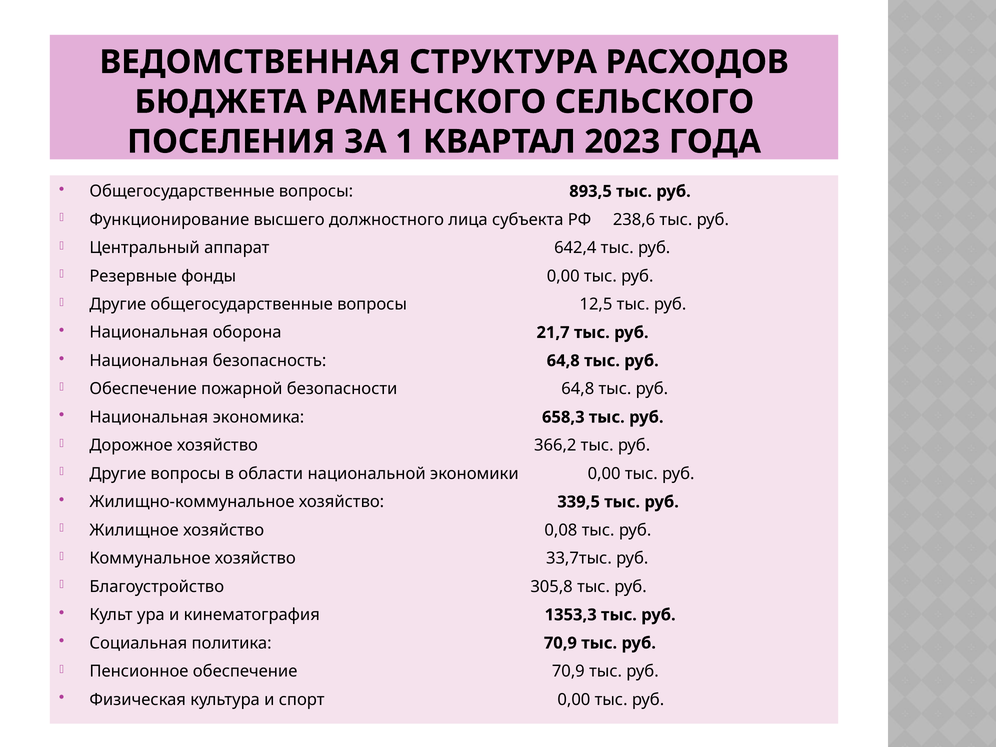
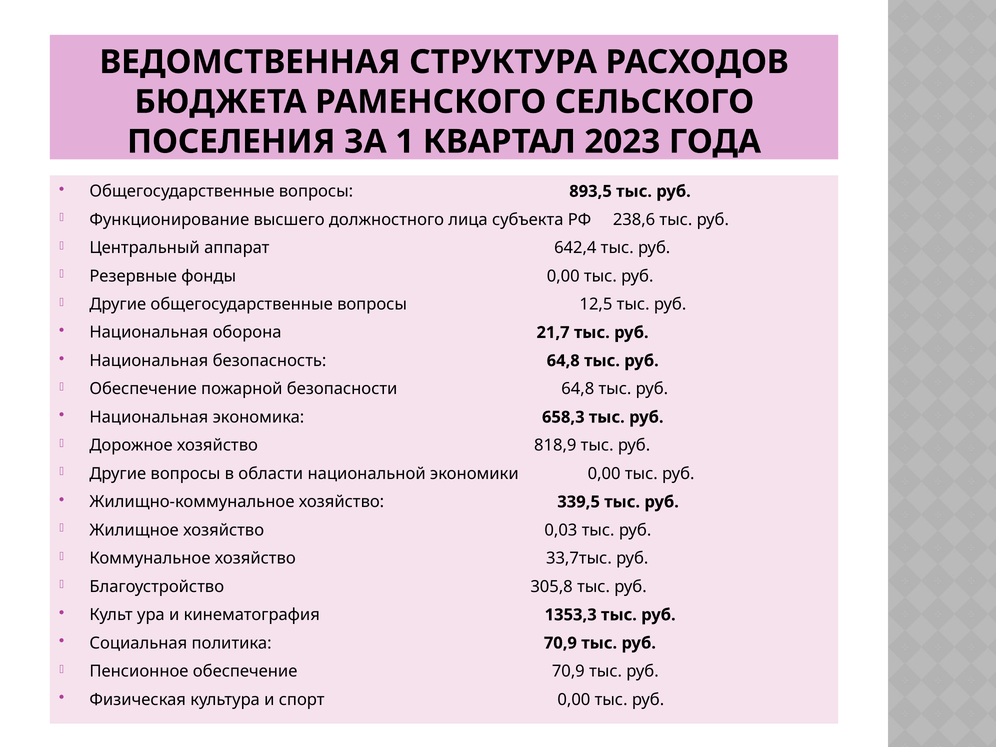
366,2: 366,2 -> 818,9 (555, 445)
0,08: 0,08 -> 0,03 (561, 530)
